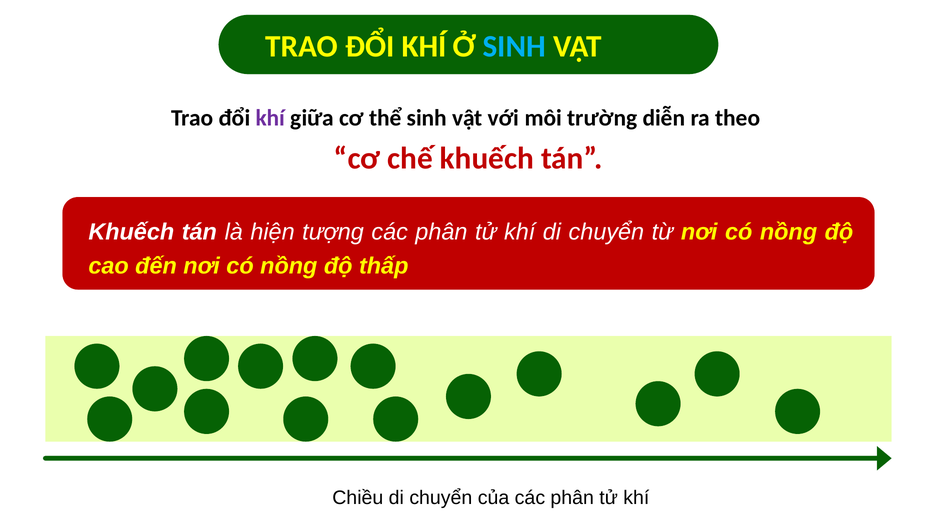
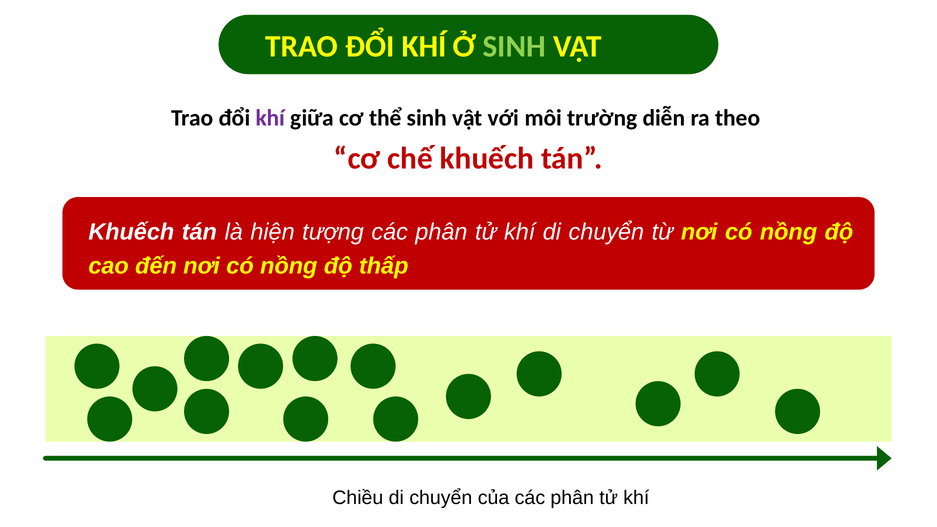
SINH colour: light blue -> light green (514, 46)
